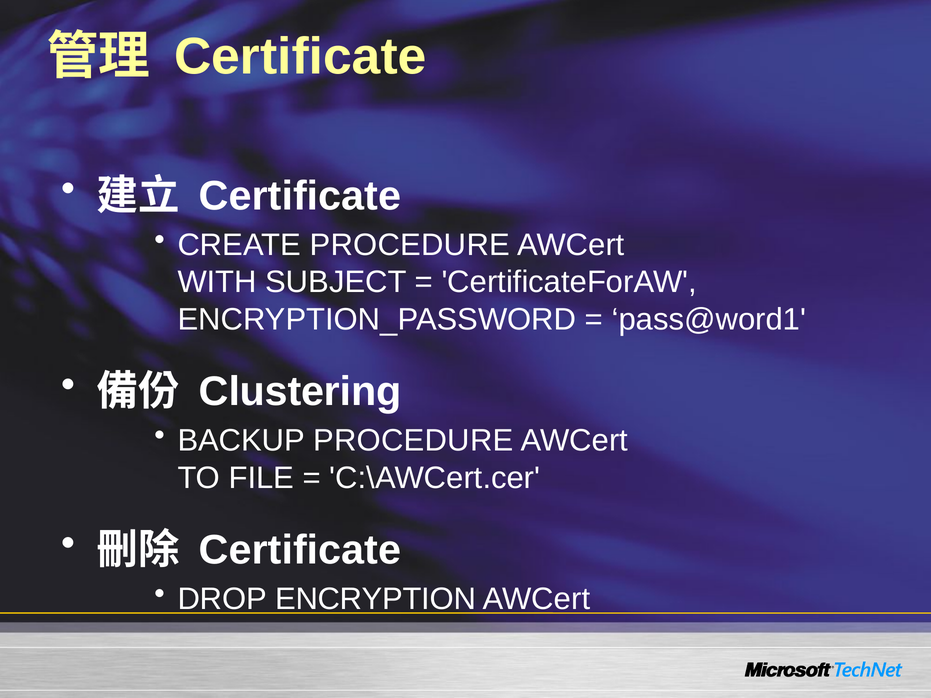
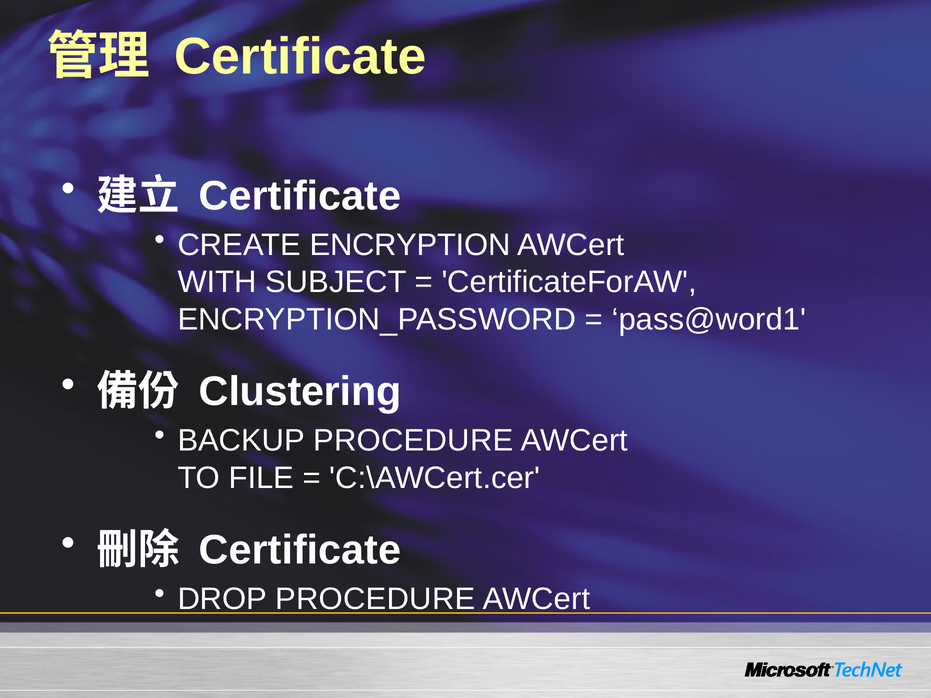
CREATE PROCEDURE: PROCEDURE -> ENCRYPTION (410, 245)
DROP ENCRYPTION: ENCRYPTION -> PROCEDURE (375, 599)
